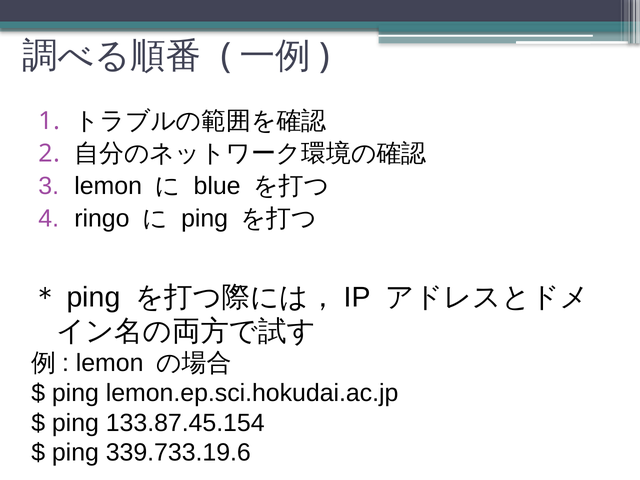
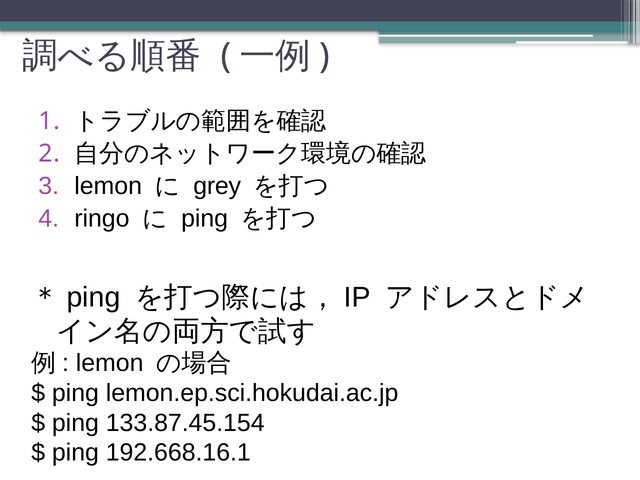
blue: blue -> grey (217, 186)
339.733.19.6: 339.733.19.6 -> 192.668.16.1 (178, 453)
